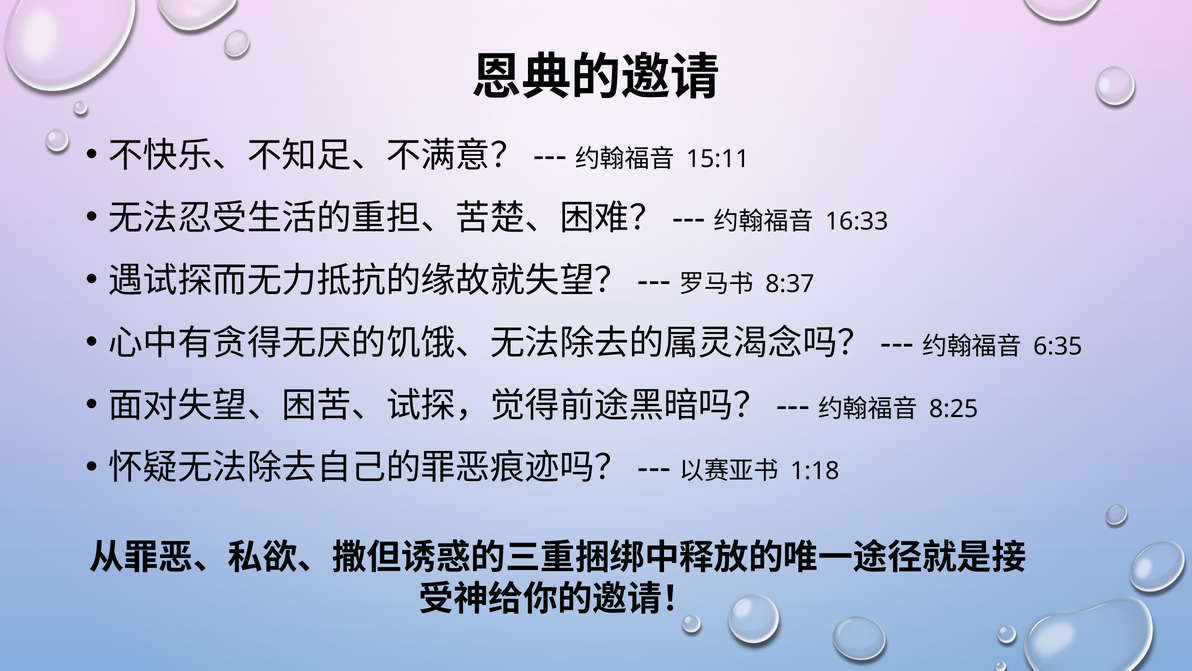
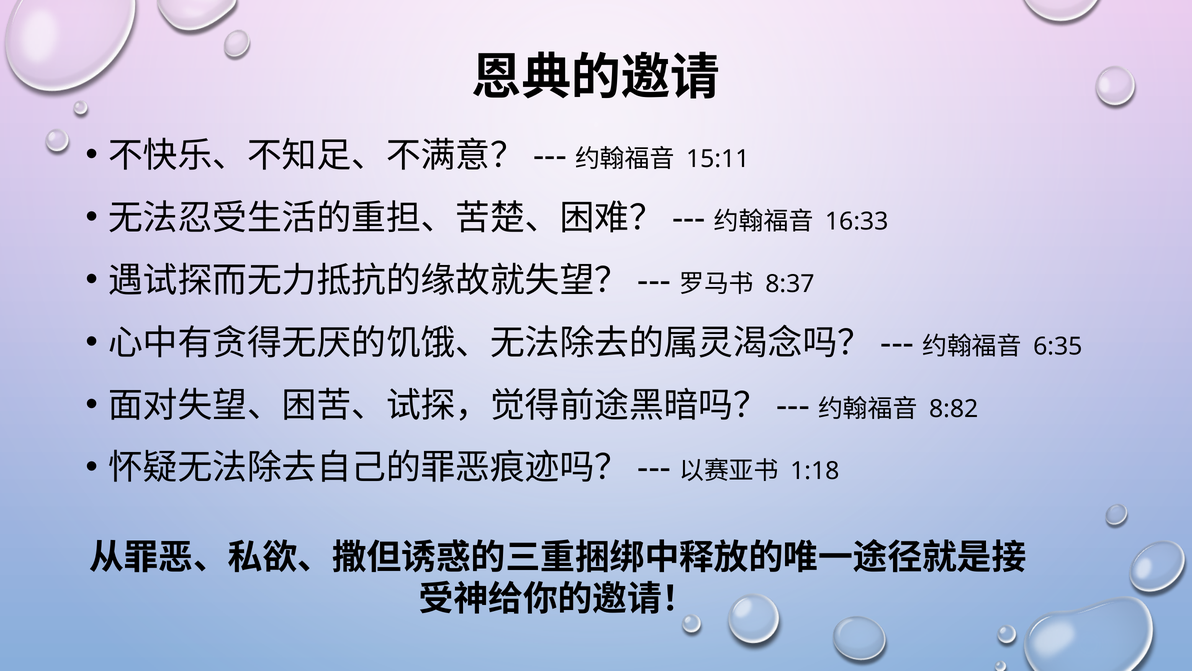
8:25: 8:25 -> 8:82 (954, 409)
